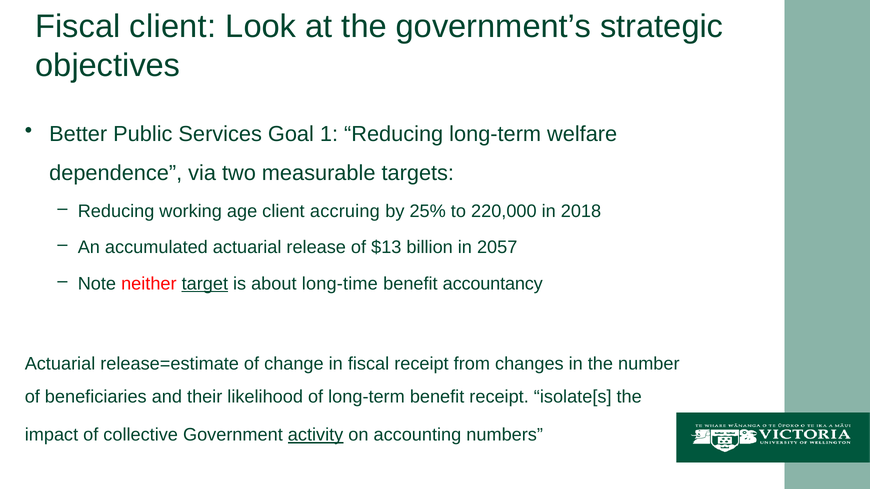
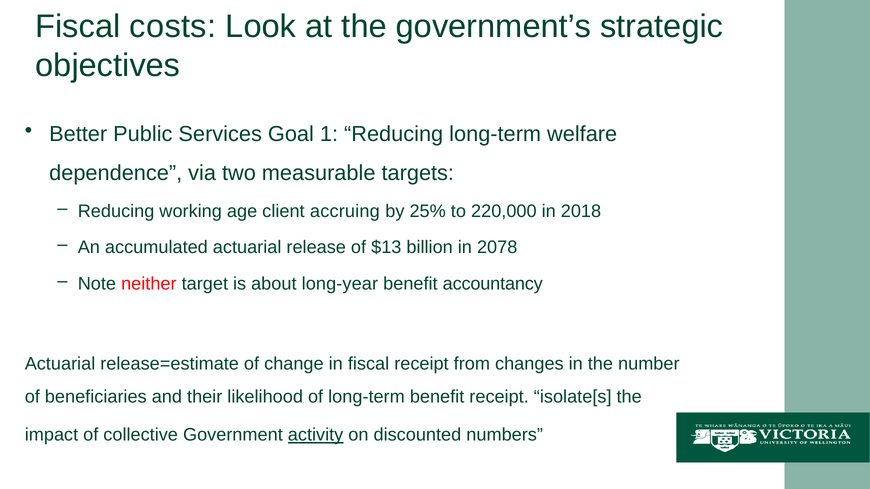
Fiscal client: client -> costs (173, 27)
2057: 2057 -> 2078 (497, 248)
target underline: present -> none (205, 284)
long-time: long-time -> long-year (340, 284)
accounting: accounting -> discounted (417, 435)
